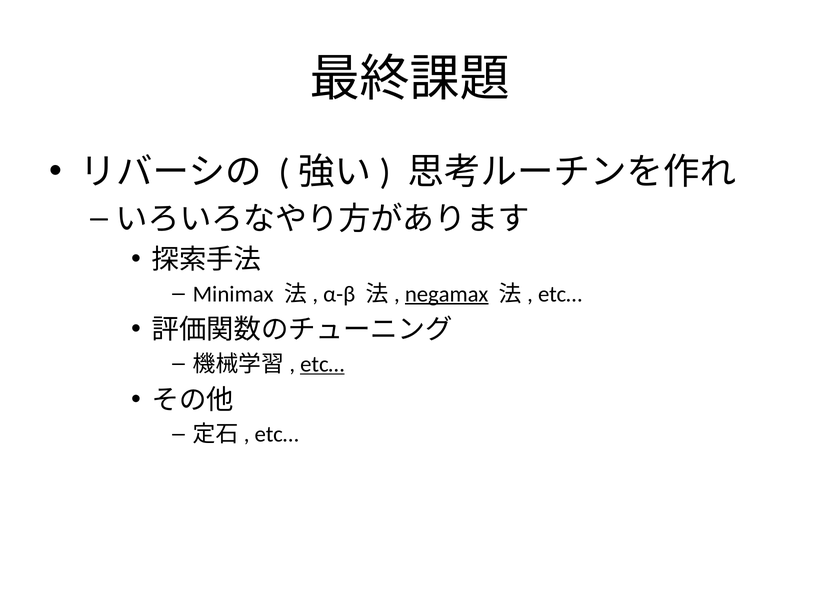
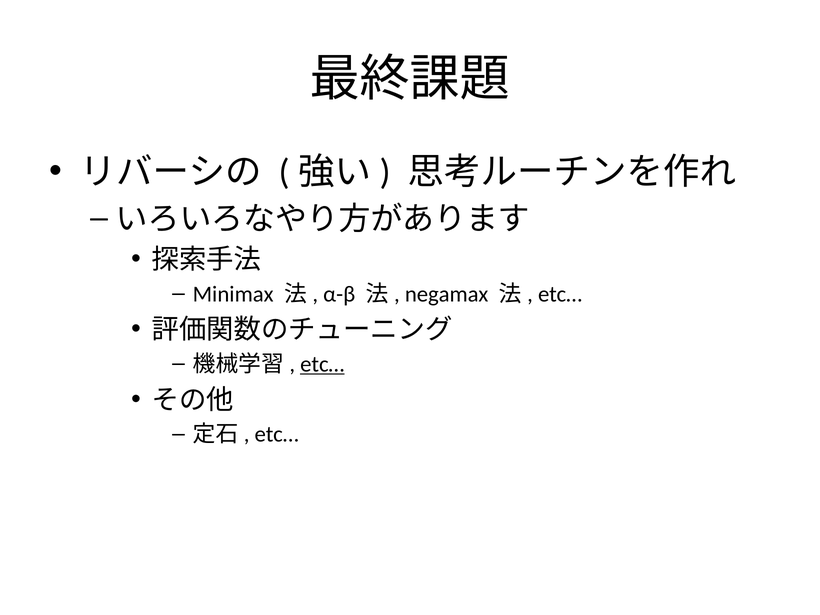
negamax underline: present -> none (447, 294)
